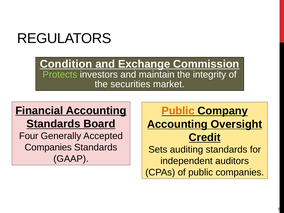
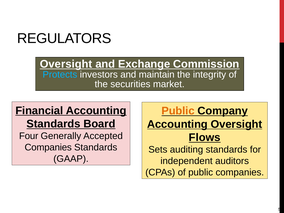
Condition: Condition -> Oversight (66, 64)
Protects colour: light green -> light blue (60, 74)
Credit: Credit -> Flows (205, 137)
